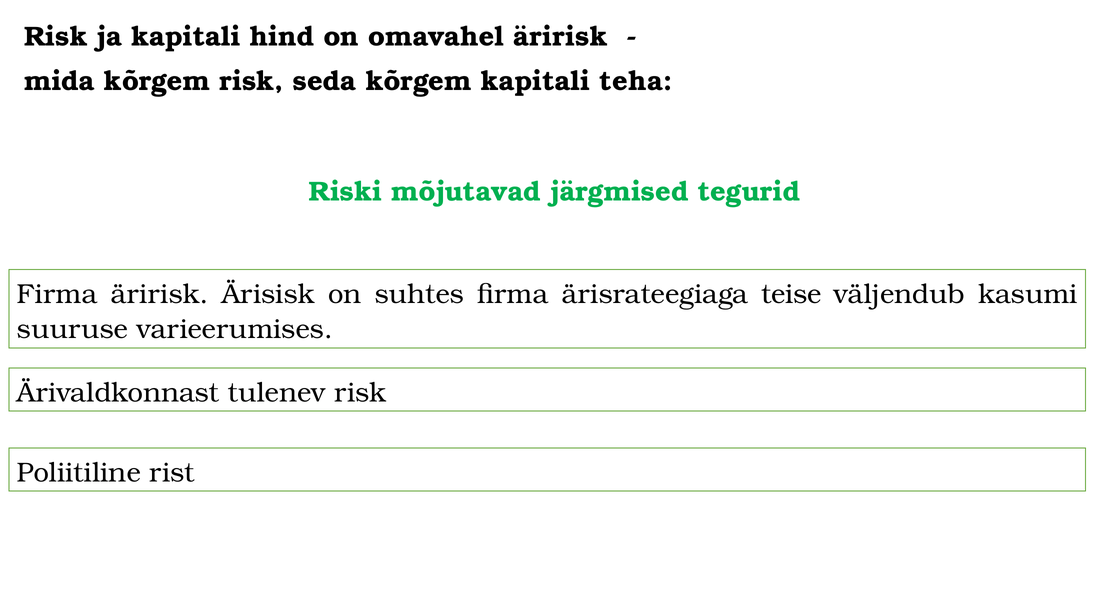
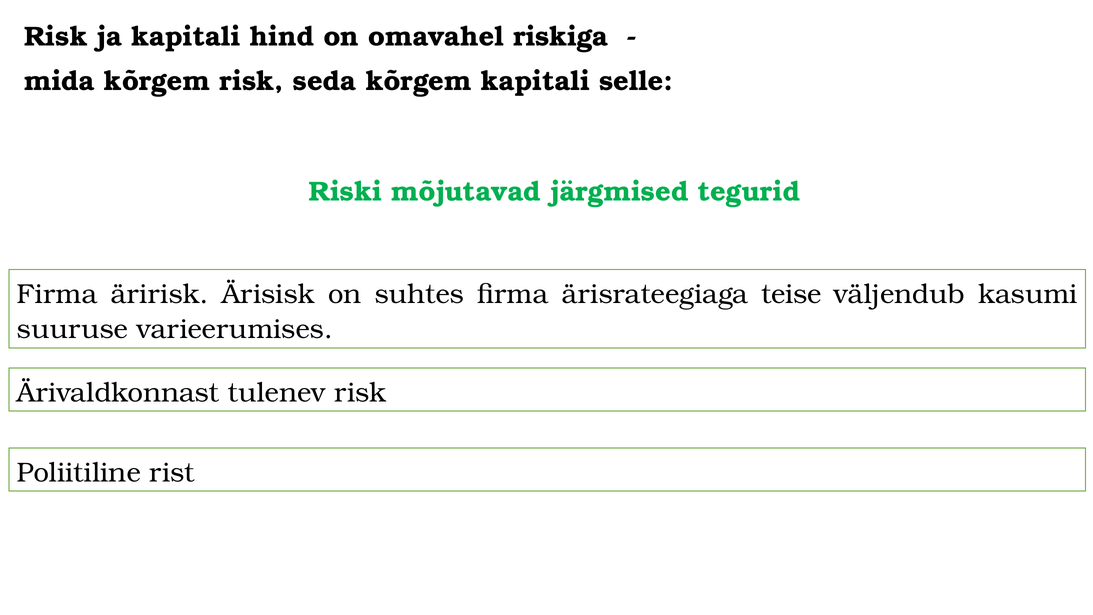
omavahel äririsk: äririsk -> riskiga (561, 37)
teha: teha -> selle (636, 81)
